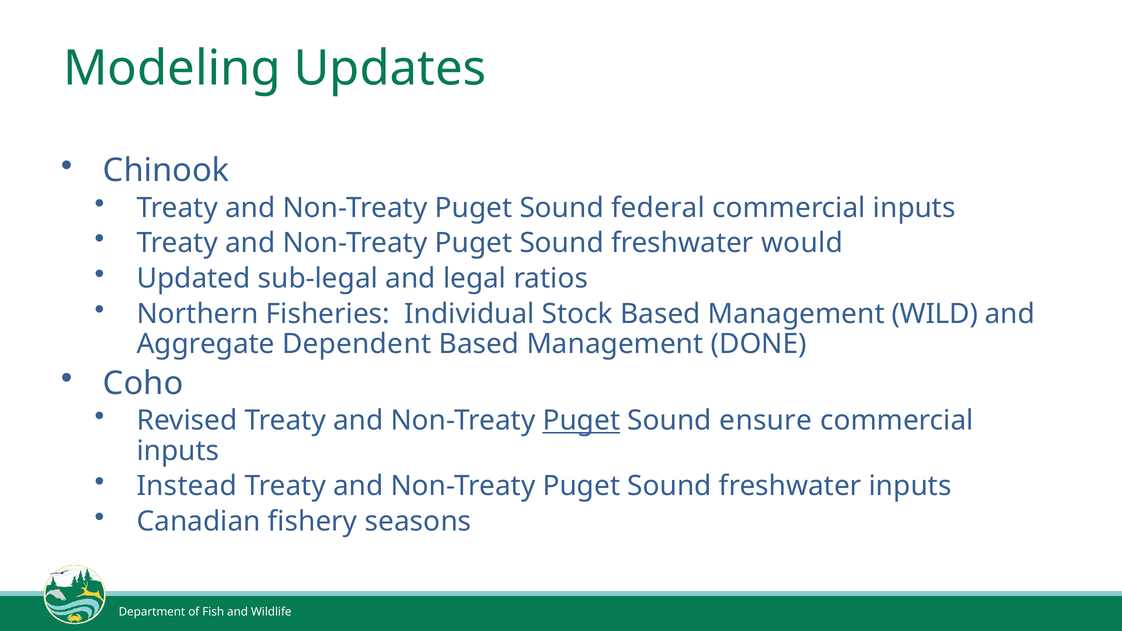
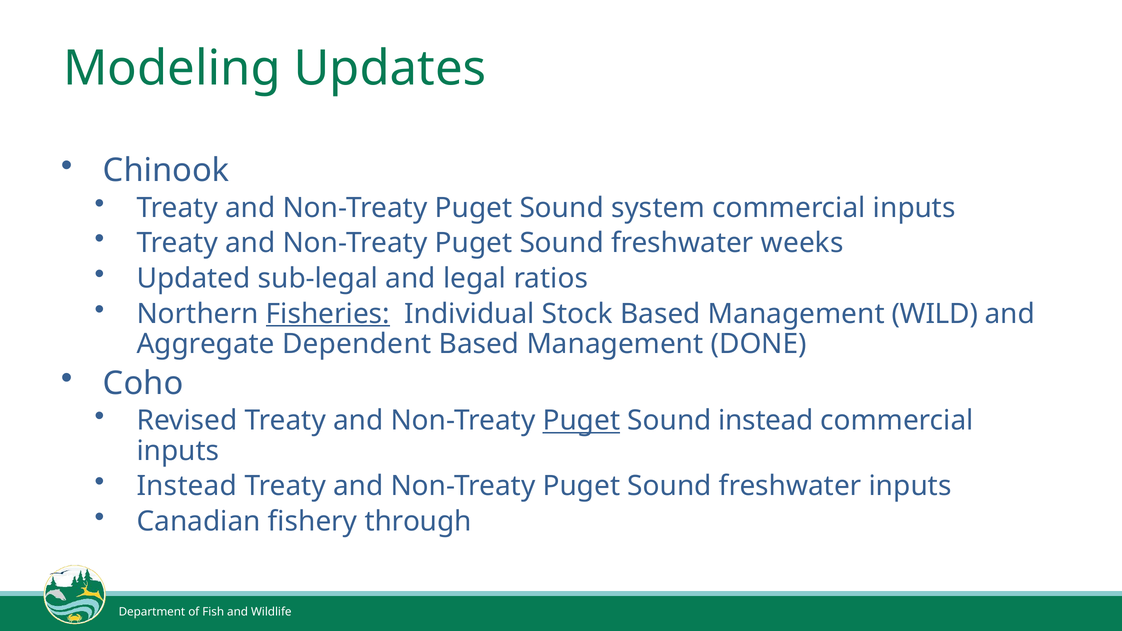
federal: federal -> system (658, 208)
would: would -> weeks (802, 243)
Fisheries underline: none -> present (328, 314)
Sound ensure: ensure -> instead (766, 421)
seasons: seasons -> through (418, 522)
